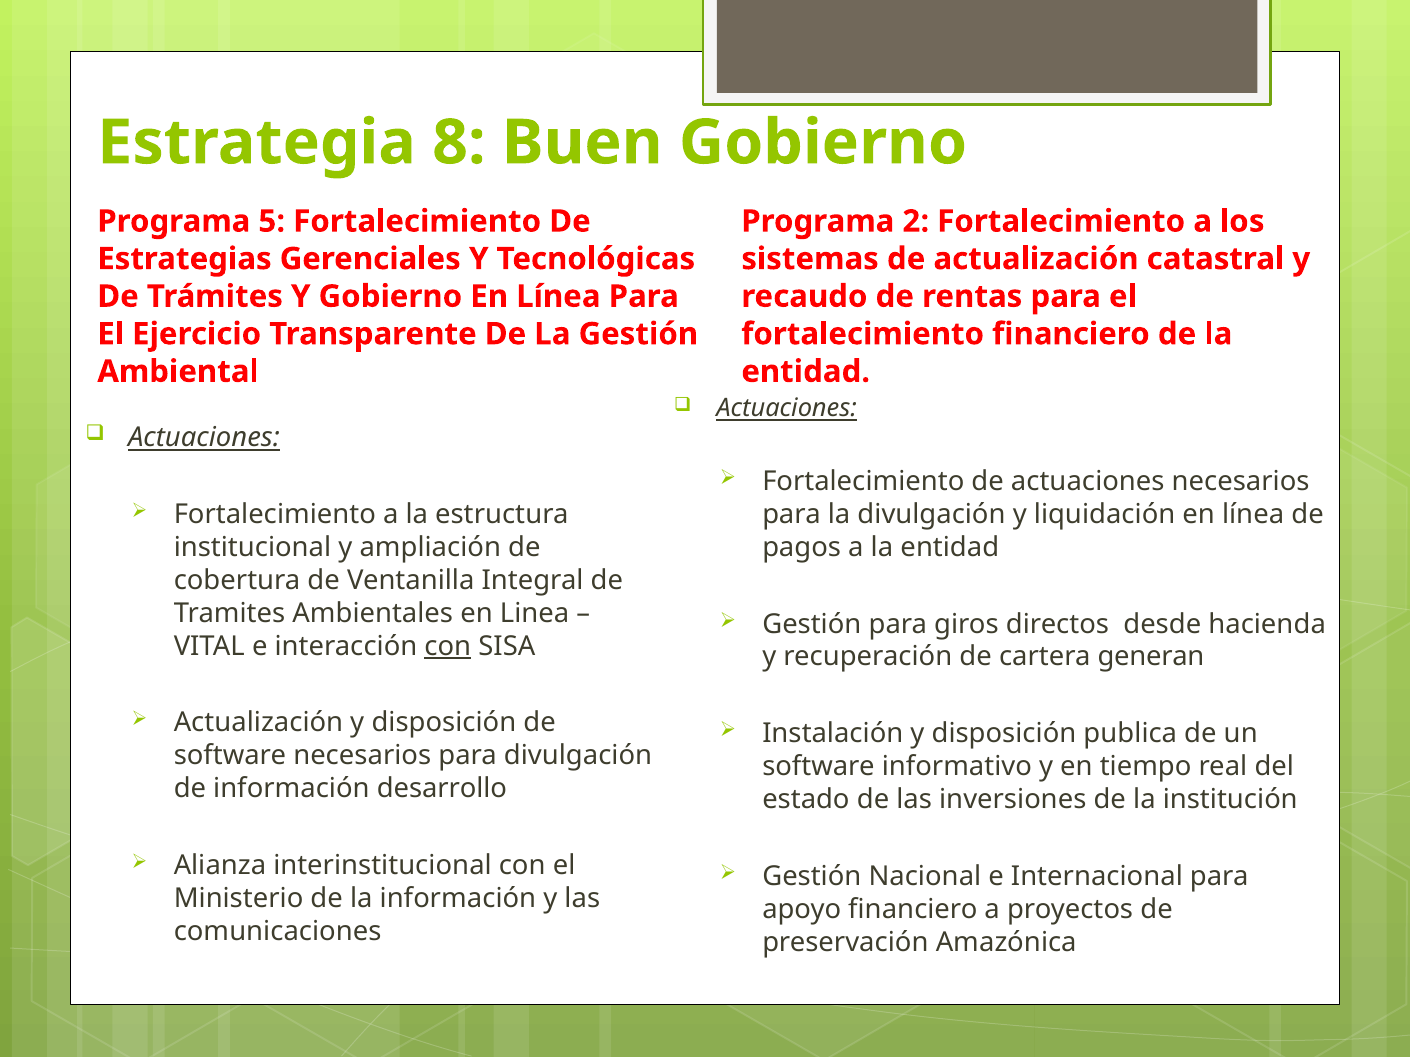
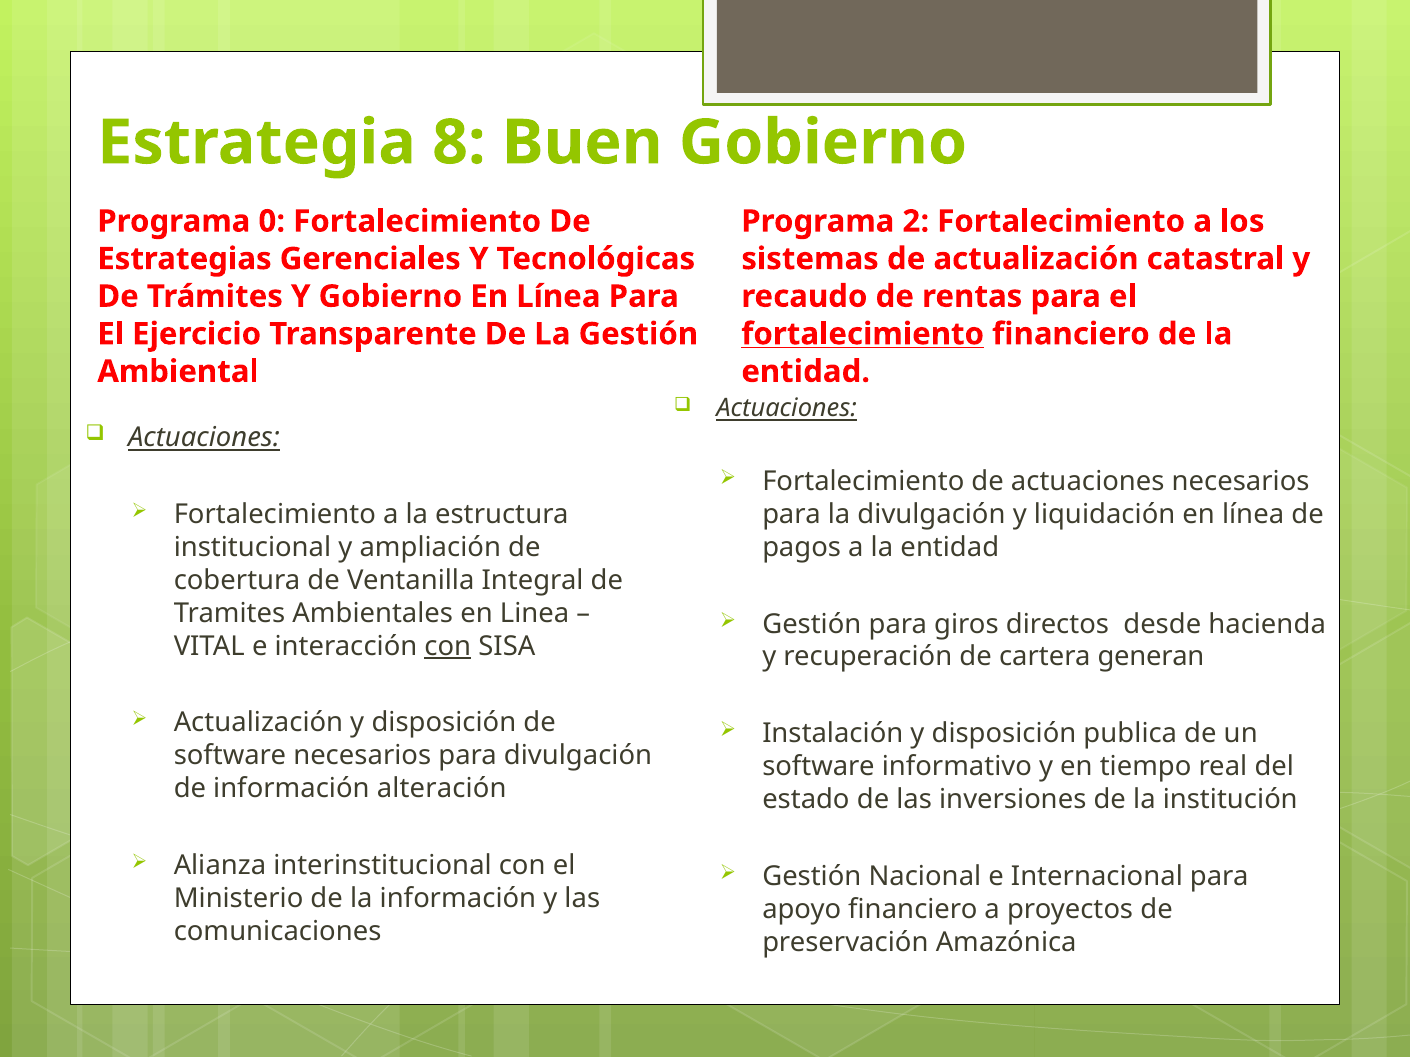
5: 5 -> 0 (272, 221)
fortalecimiento underline: none -> present (863, 334)
desarrollo: desarrollo -> alteración (442, 789)
